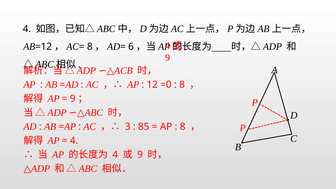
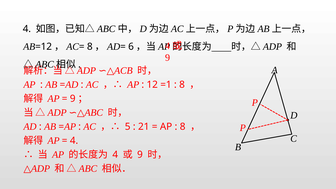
=0: =0 -> =1 (166, 85)
3: 3 -> 5 (128, 127)
85: 85 -> 21 (144, 127)
